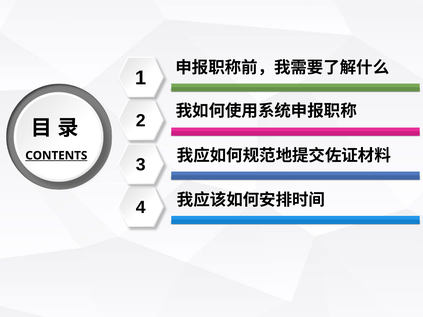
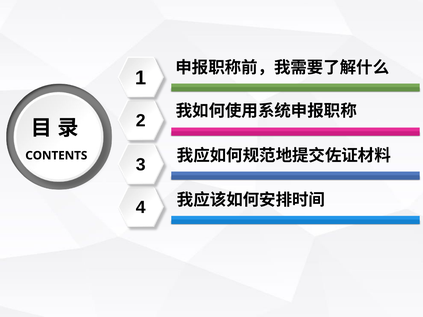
CONTENTS underline: present -> none (56, 156)
